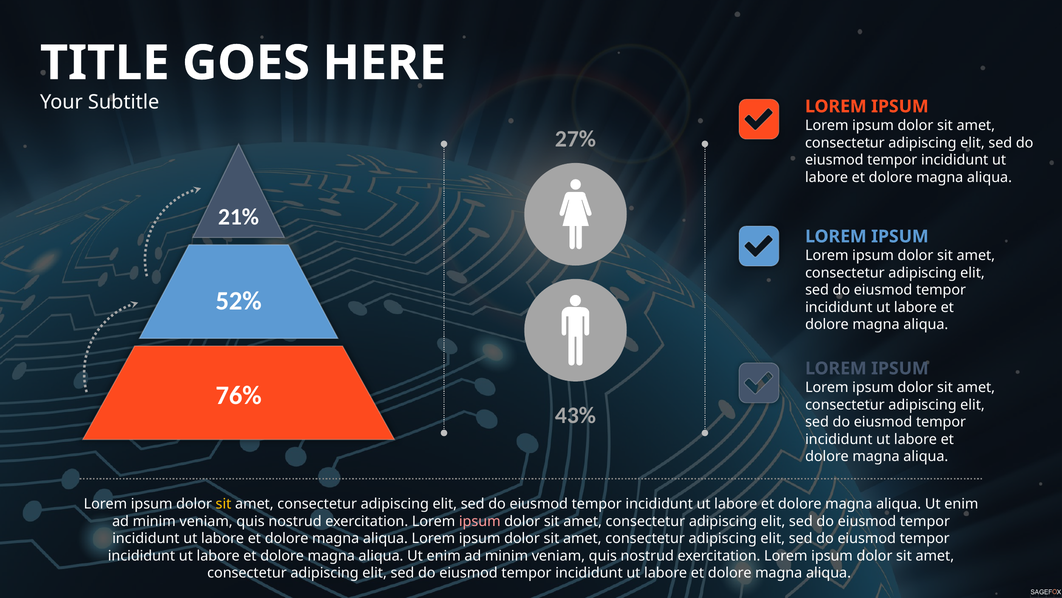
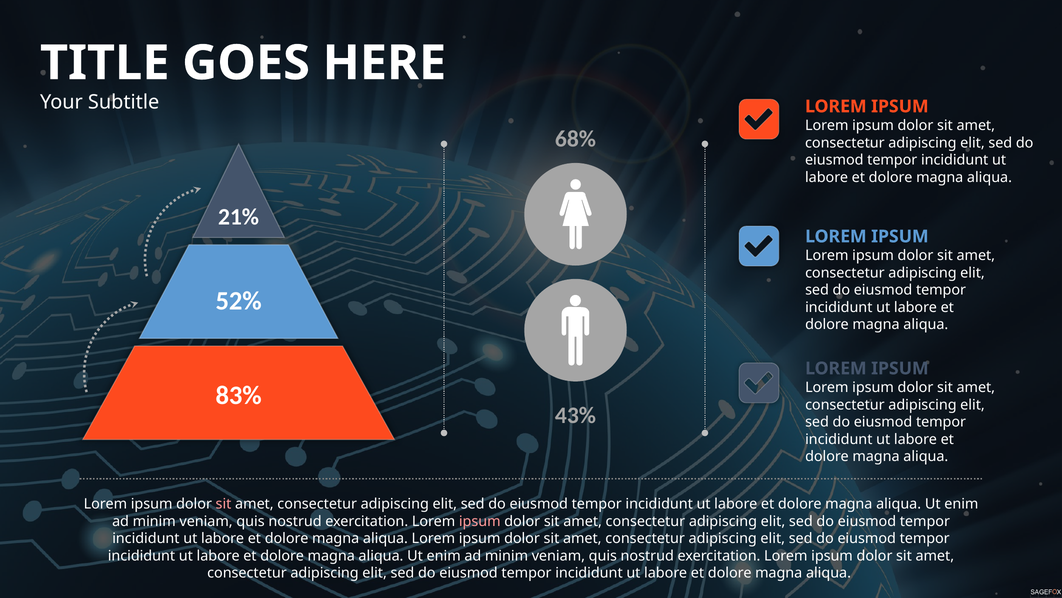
27%: 27% -> 68% (575, 139)
76%: 76% -> 83% (239, 395)
sit colour: yellow -> pink (224, 503)
